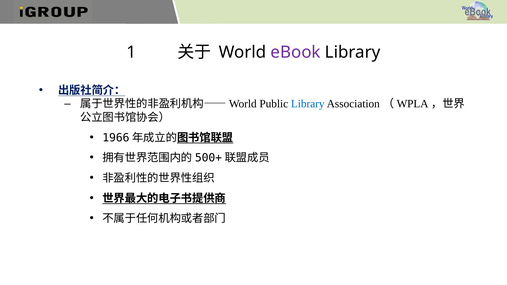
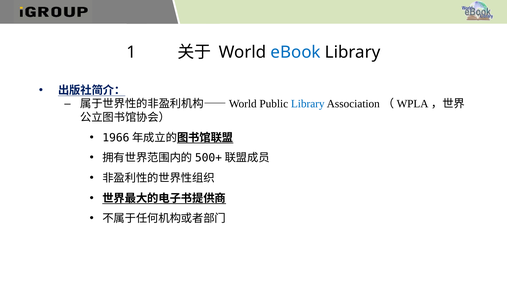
eBook colour: purple -> blue (296, 52)
